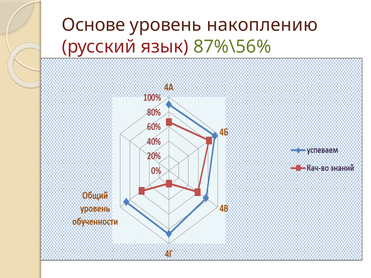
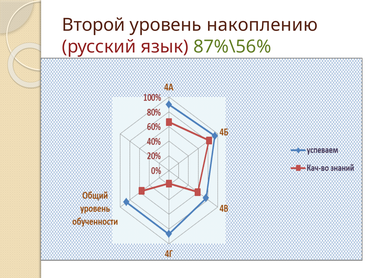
Основе: Основе -> Второй (93, 25)
